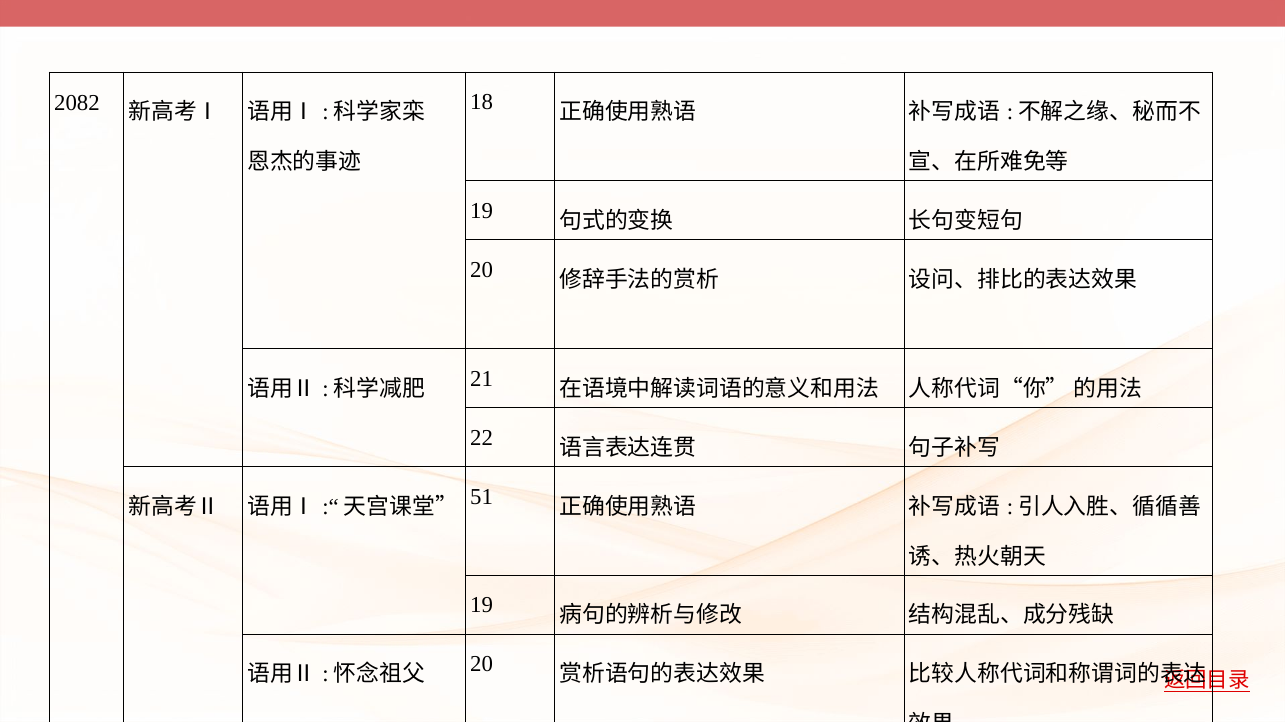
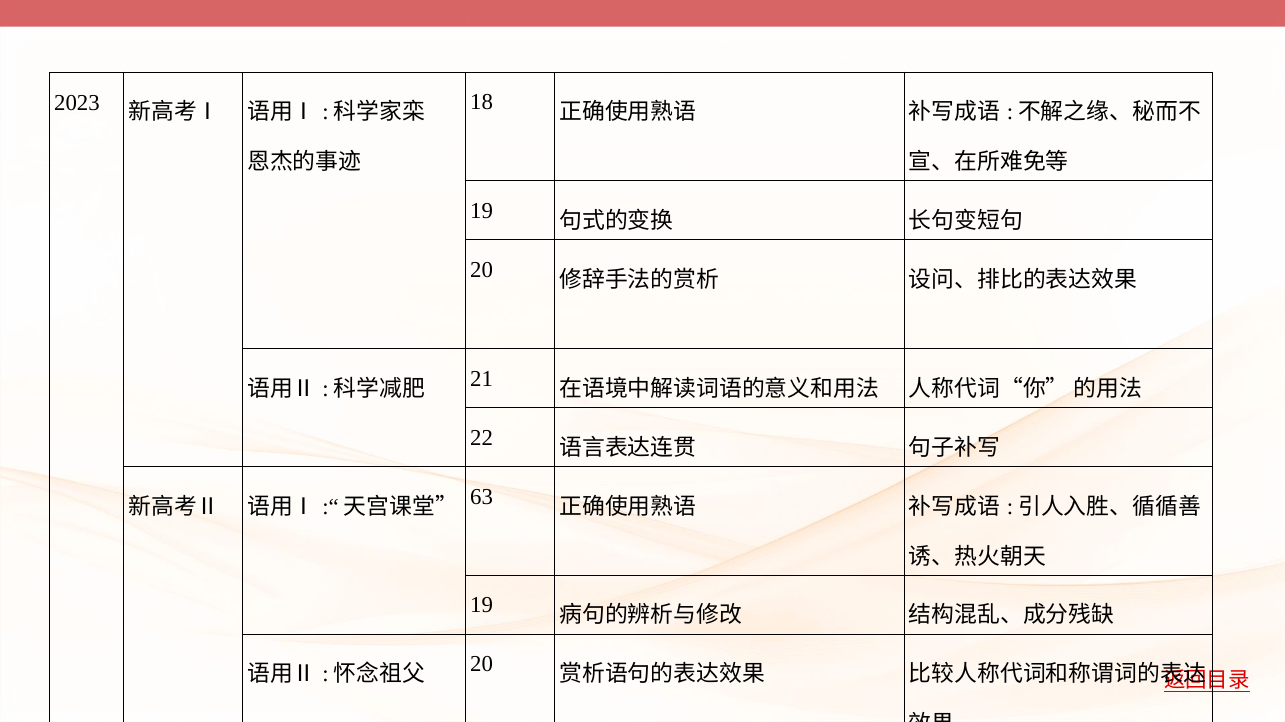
2082: 2082 -> 2023 (77, 103)
51: 51 -> 63 (482, 497)
